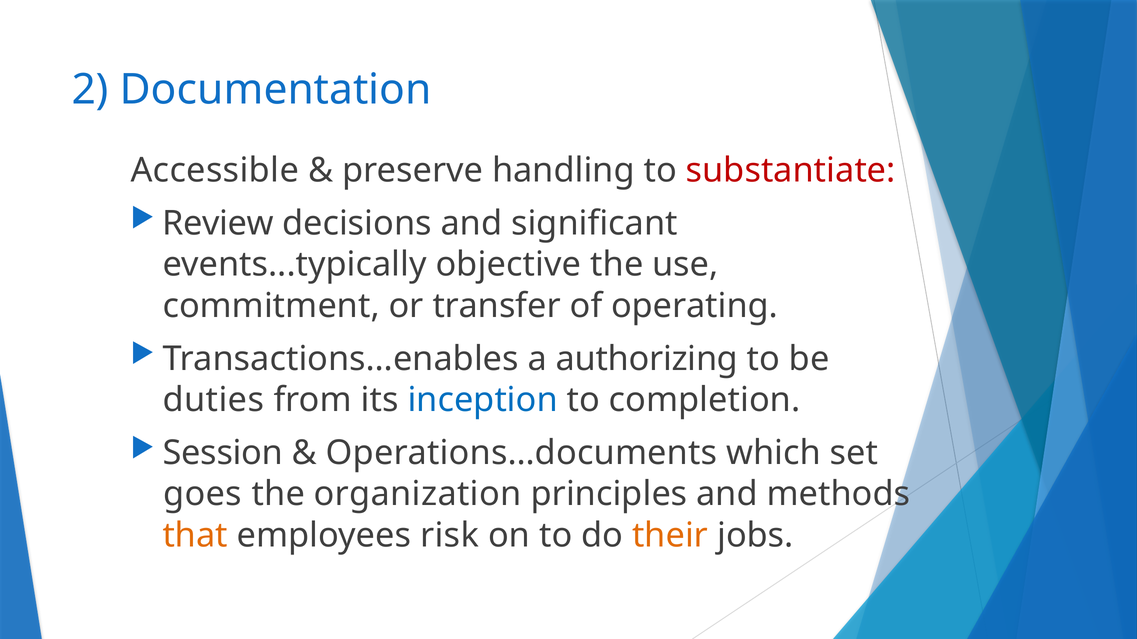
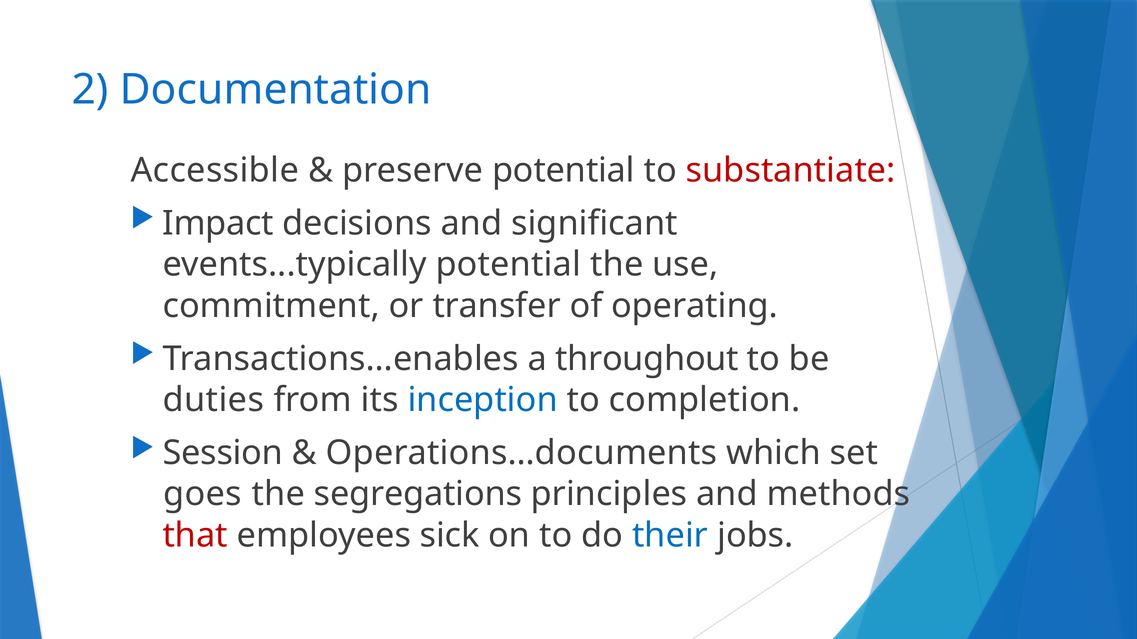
preserve handling: handling -> potential (563, 170)
Review: Review -> Impact (218, 224)
events...typically objective: objective -> potential (508, 265)
authorizing: authorizing -> throughout (647, 359)
organization: organization -> segregations (418, 495)
that colour: orange -> red (195, 536)
risk: risk -> sick (450, 536)
their colour: orange -> blue (670, 536)
